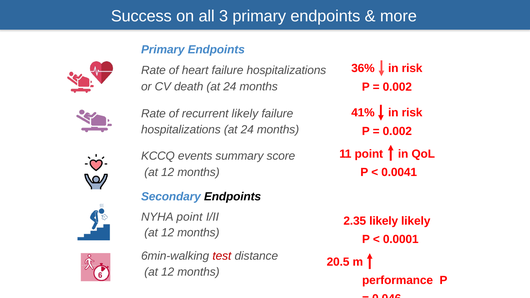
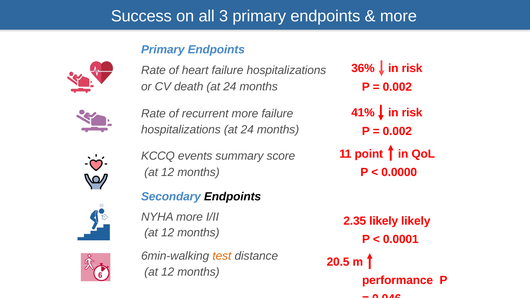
recurrent likely: likely -> more (245, 114)
0.0041: 0.0041 -> 0.0000 (399, 172)
NYHA point: point -> more (190, 217)
test colour: red -> orange (222, 256)
